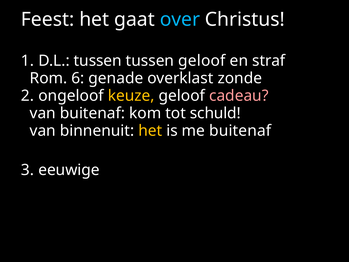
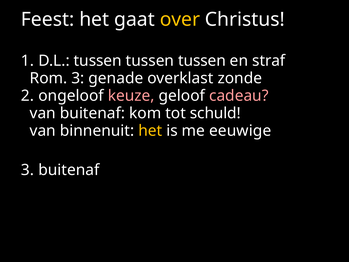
over colour: light blue -> yellow (180, 19)
geloof: geloof -> tussen (202, 61)
Rom 6: 6 -> 3 (78, 78)
keuze colour: yellow -> pink (131, 96)
me buitenaf: buitenaf -> eeuwige (240, 131)
3 eeuwige: eeuwige -> buitenaf (69, 170)
